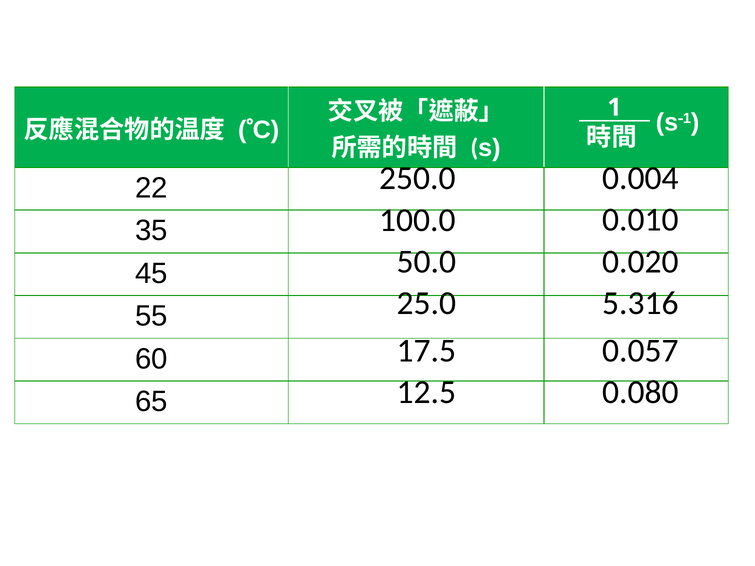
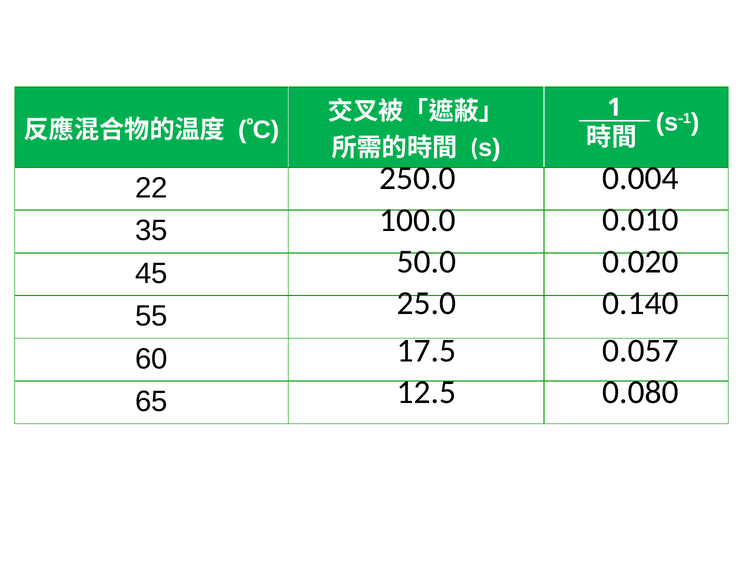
5.316: 5.316 -> 0.140 (641, 303)
